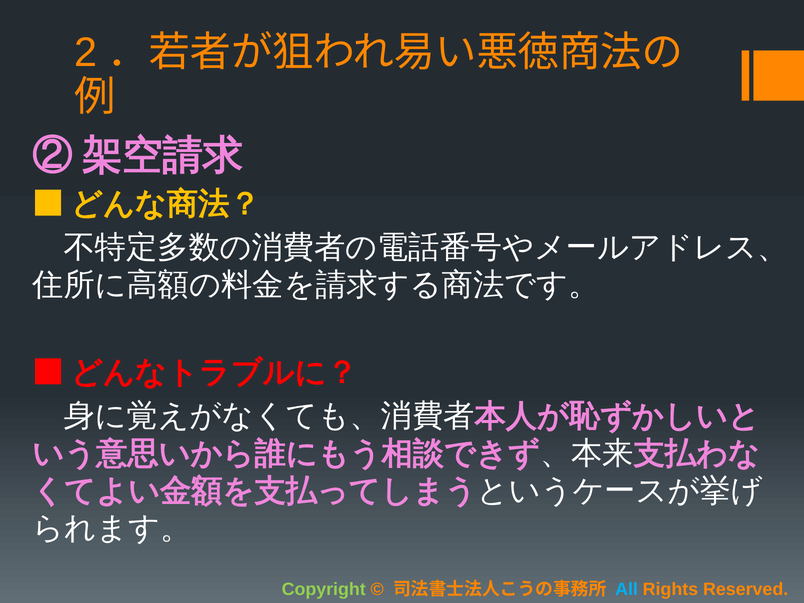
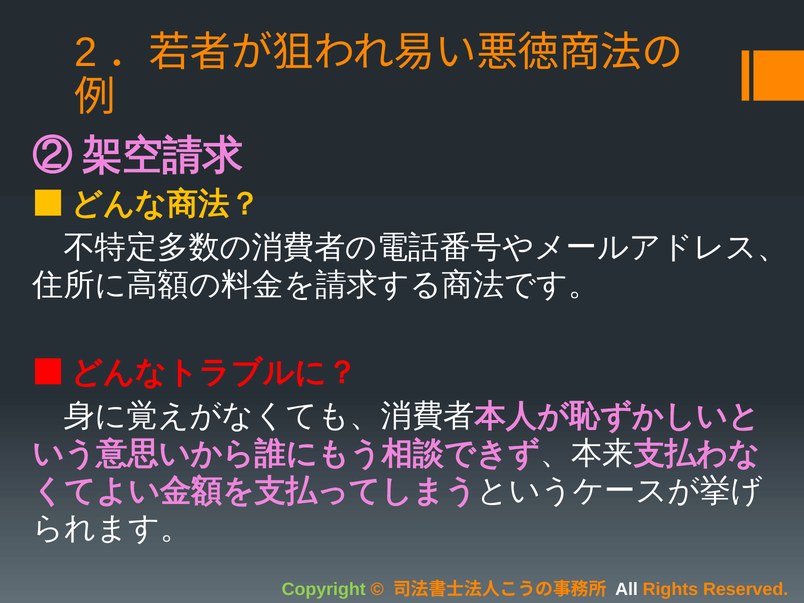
All colour: light blue -> white (627, 589)
